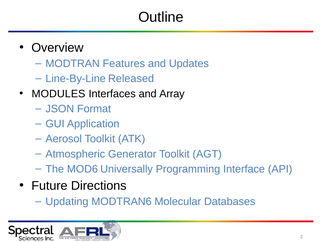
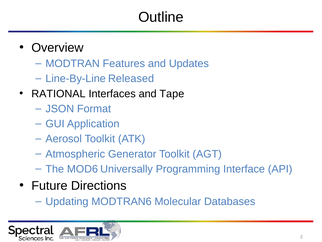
MODULES: MODULES -> RATIONAL (58, 94)
Array: Array -> Tape (172, 94)
